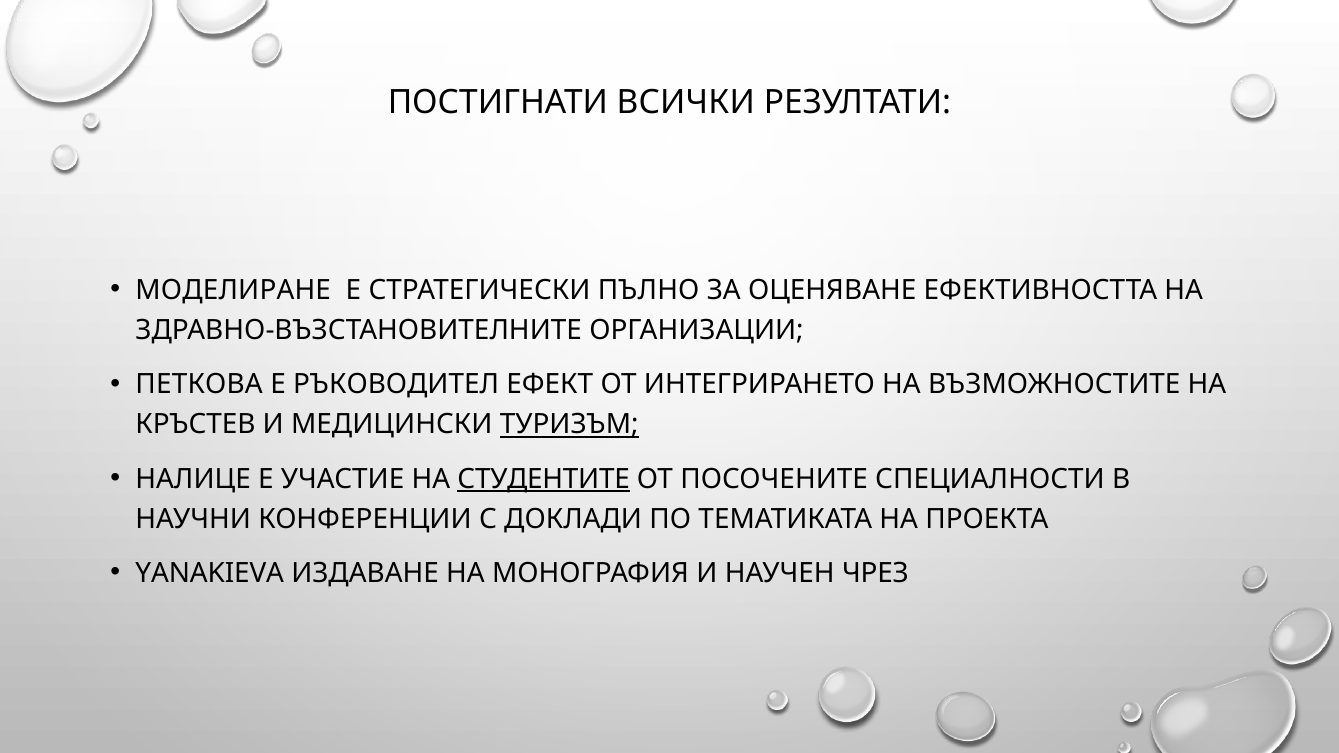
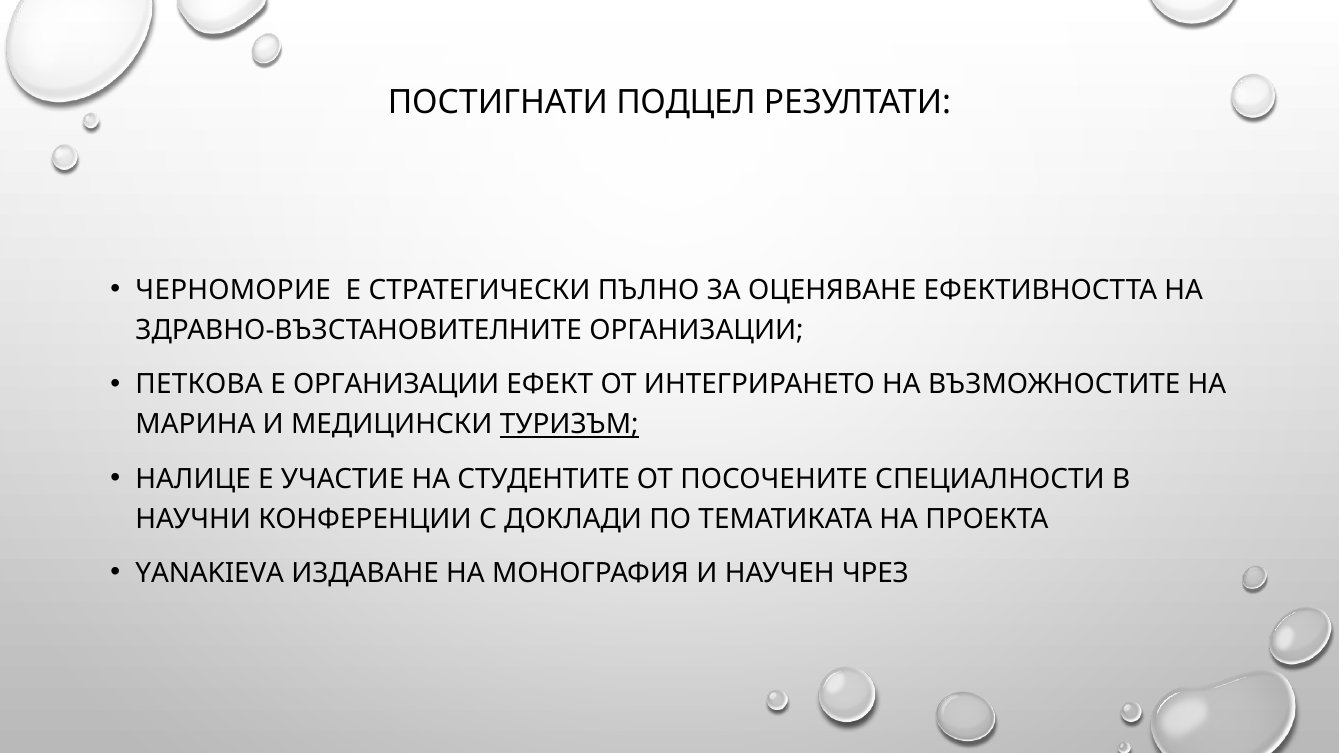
ВСИЧКИ: ВСИЧКИ -> ПОДЦЕЛ (686, 102)
МОДЕЛИРАНЕ: МОДЕЛИРАНЕ -> ЧЕРНОМОРИЕ (233, 290)
Е РЪКОВОДИТЕЛ: РЪКОВОДИТЕЛ -> ОРГАНИЗАЦИИ (396, 385)
КРЪСТЕВ: КРЪСТЕВ -> МАРИНА (195, 425)
СТУДЕНТИТЕ underline: present -> none (544, 479)
